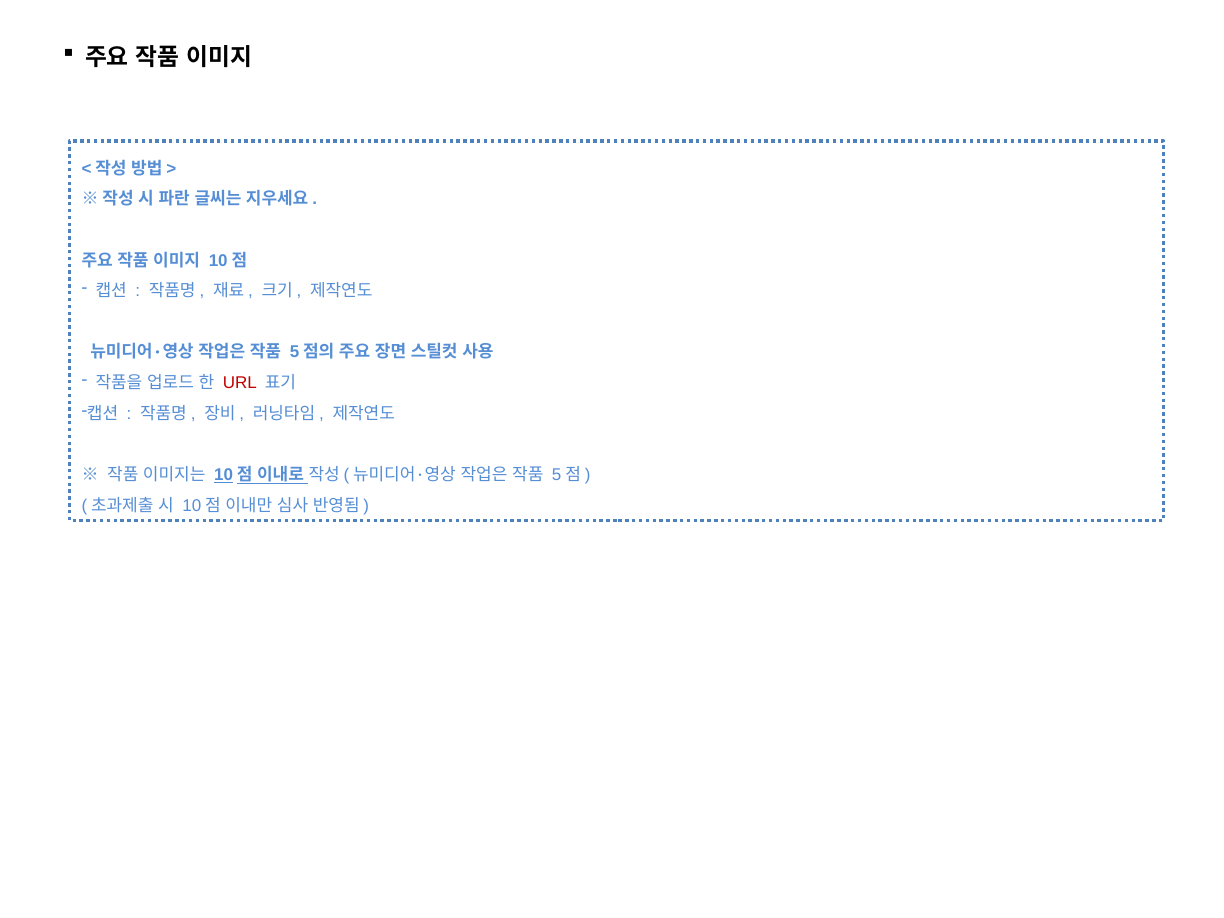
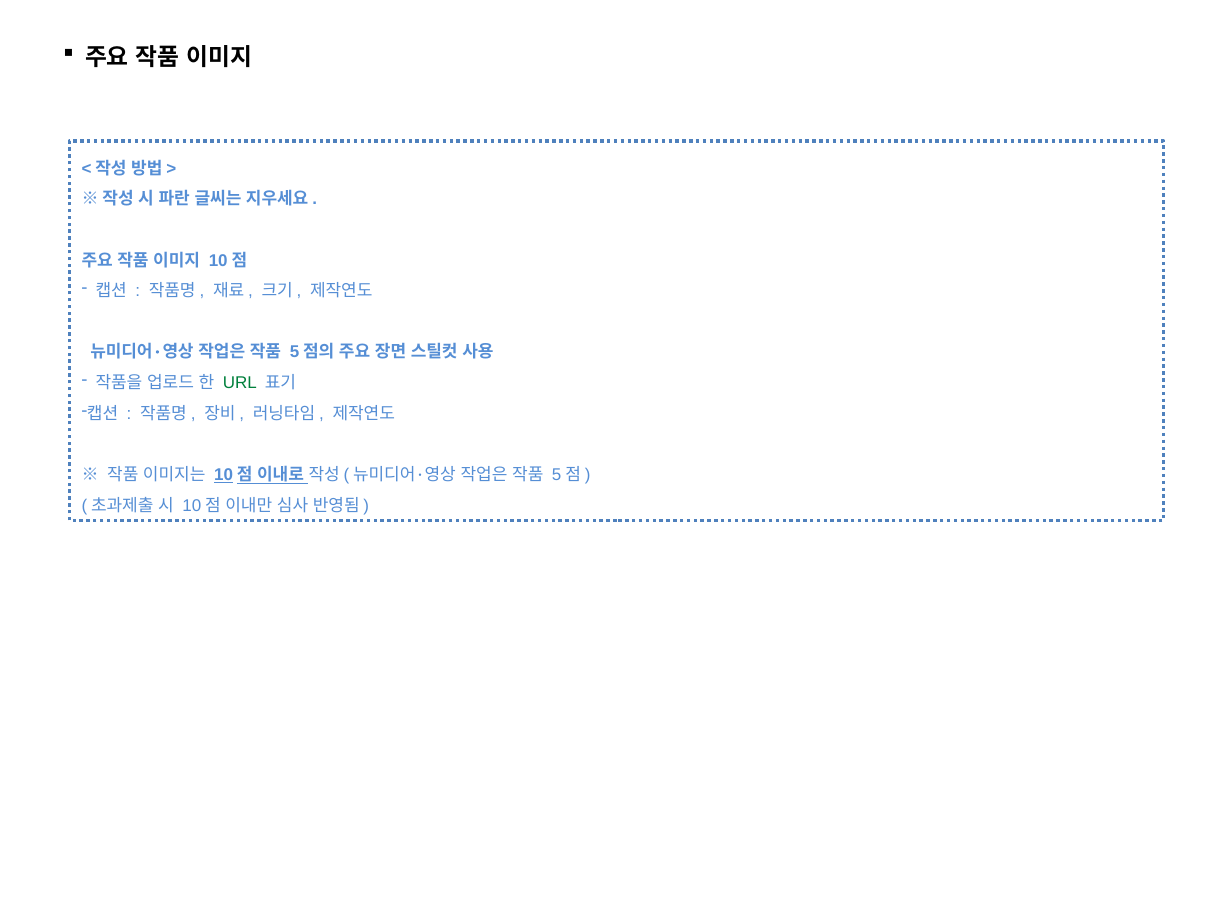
URL colour: red -> green (240, 383)
